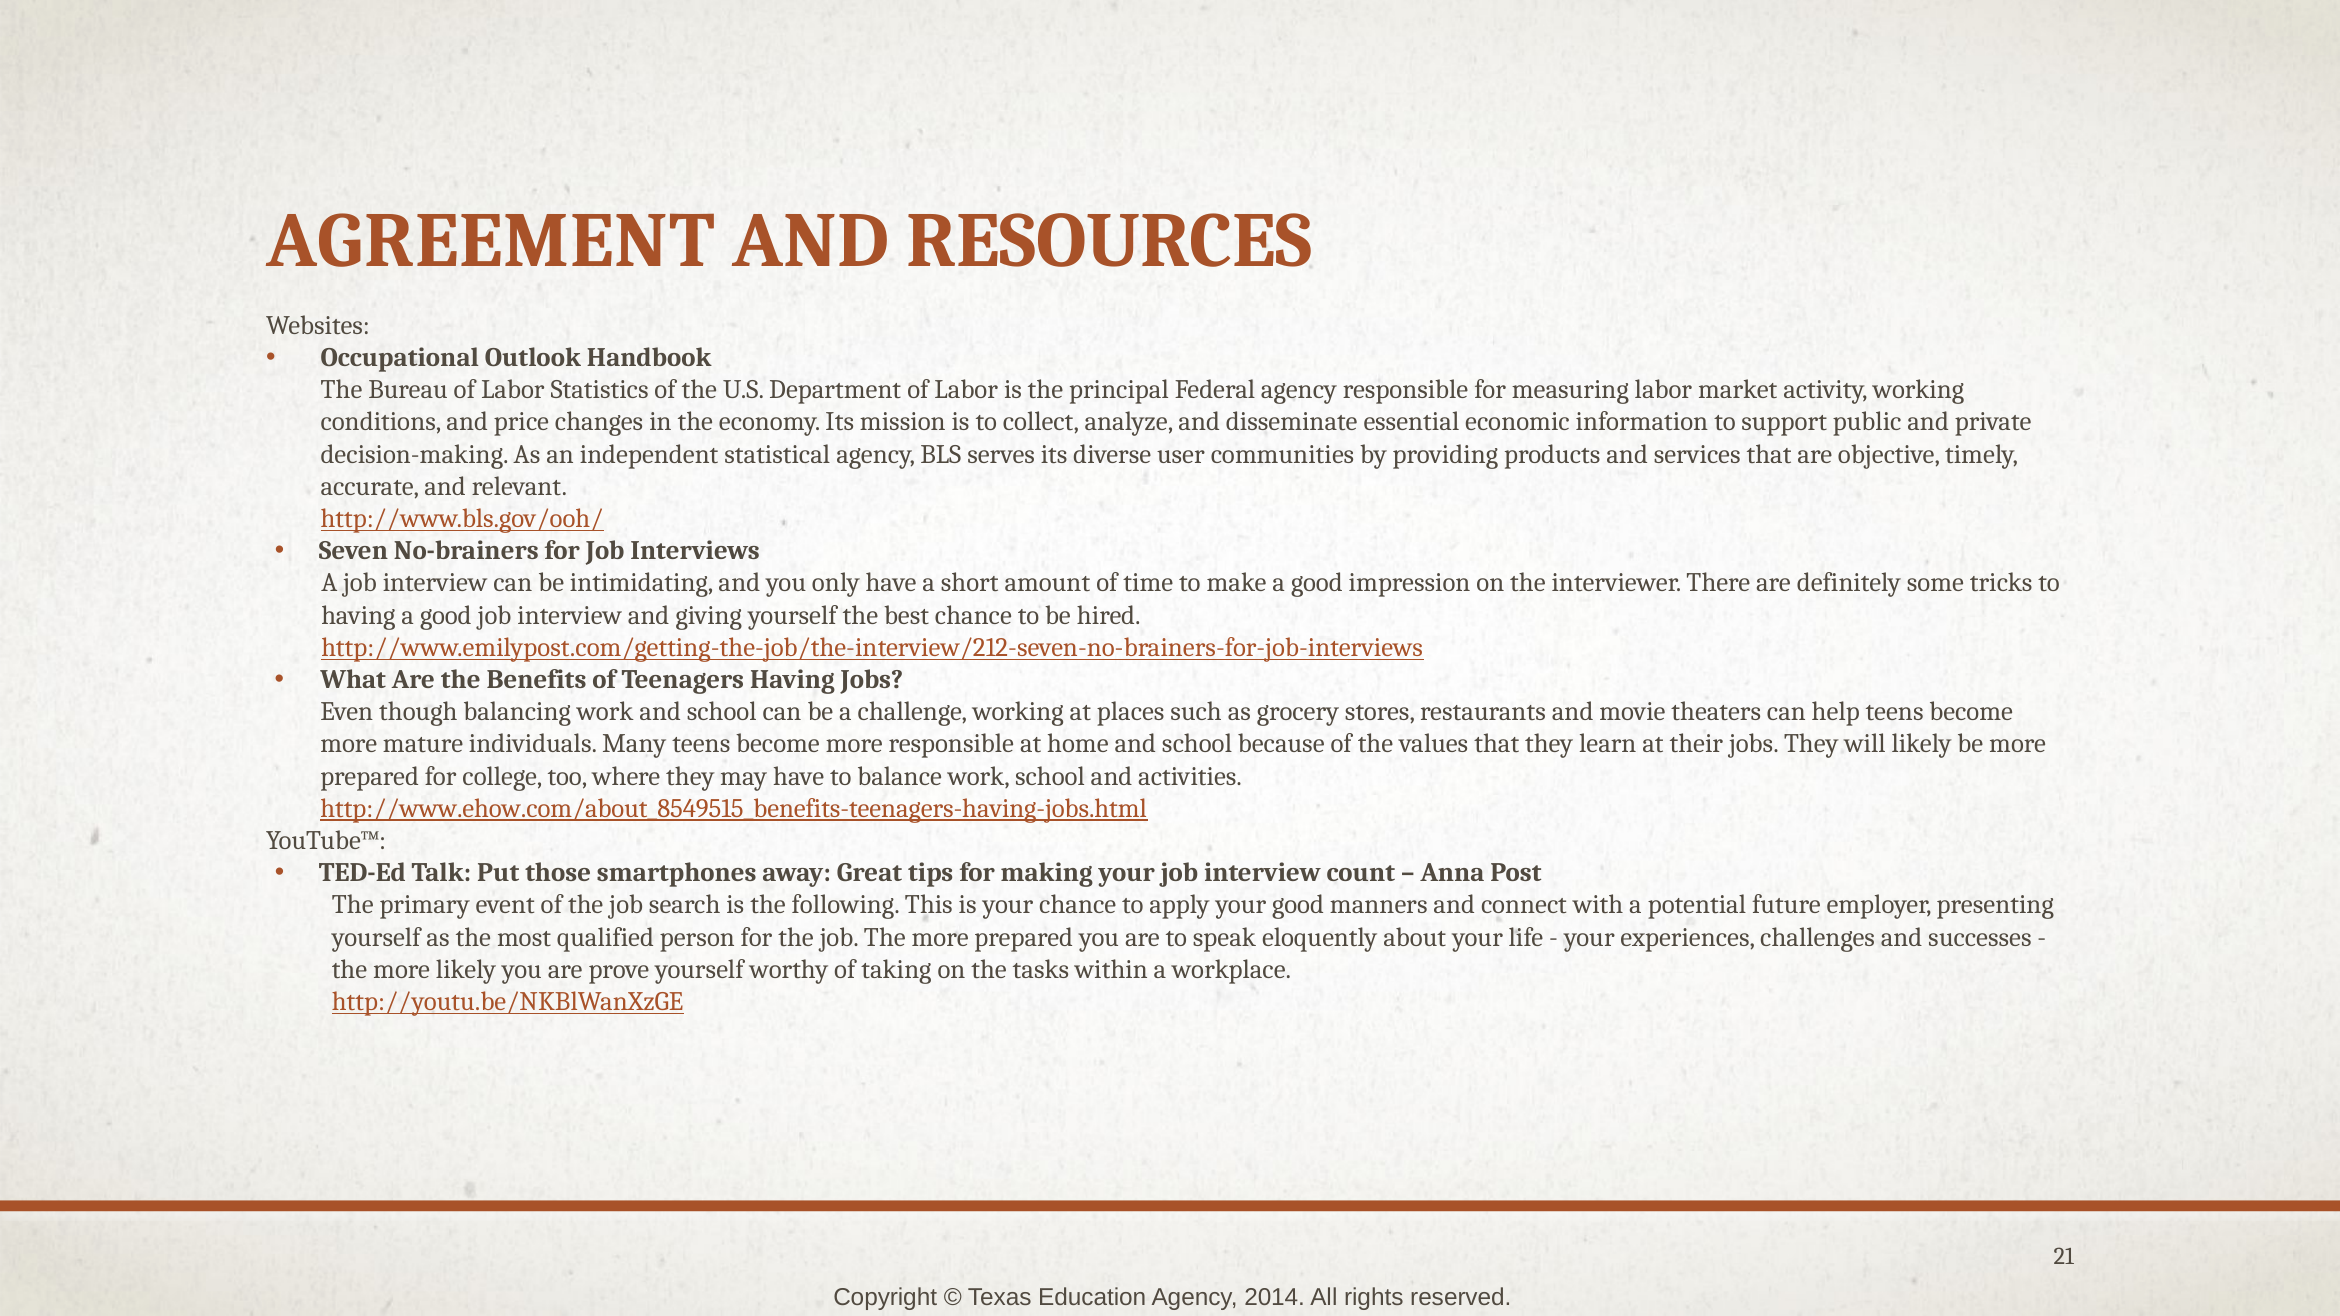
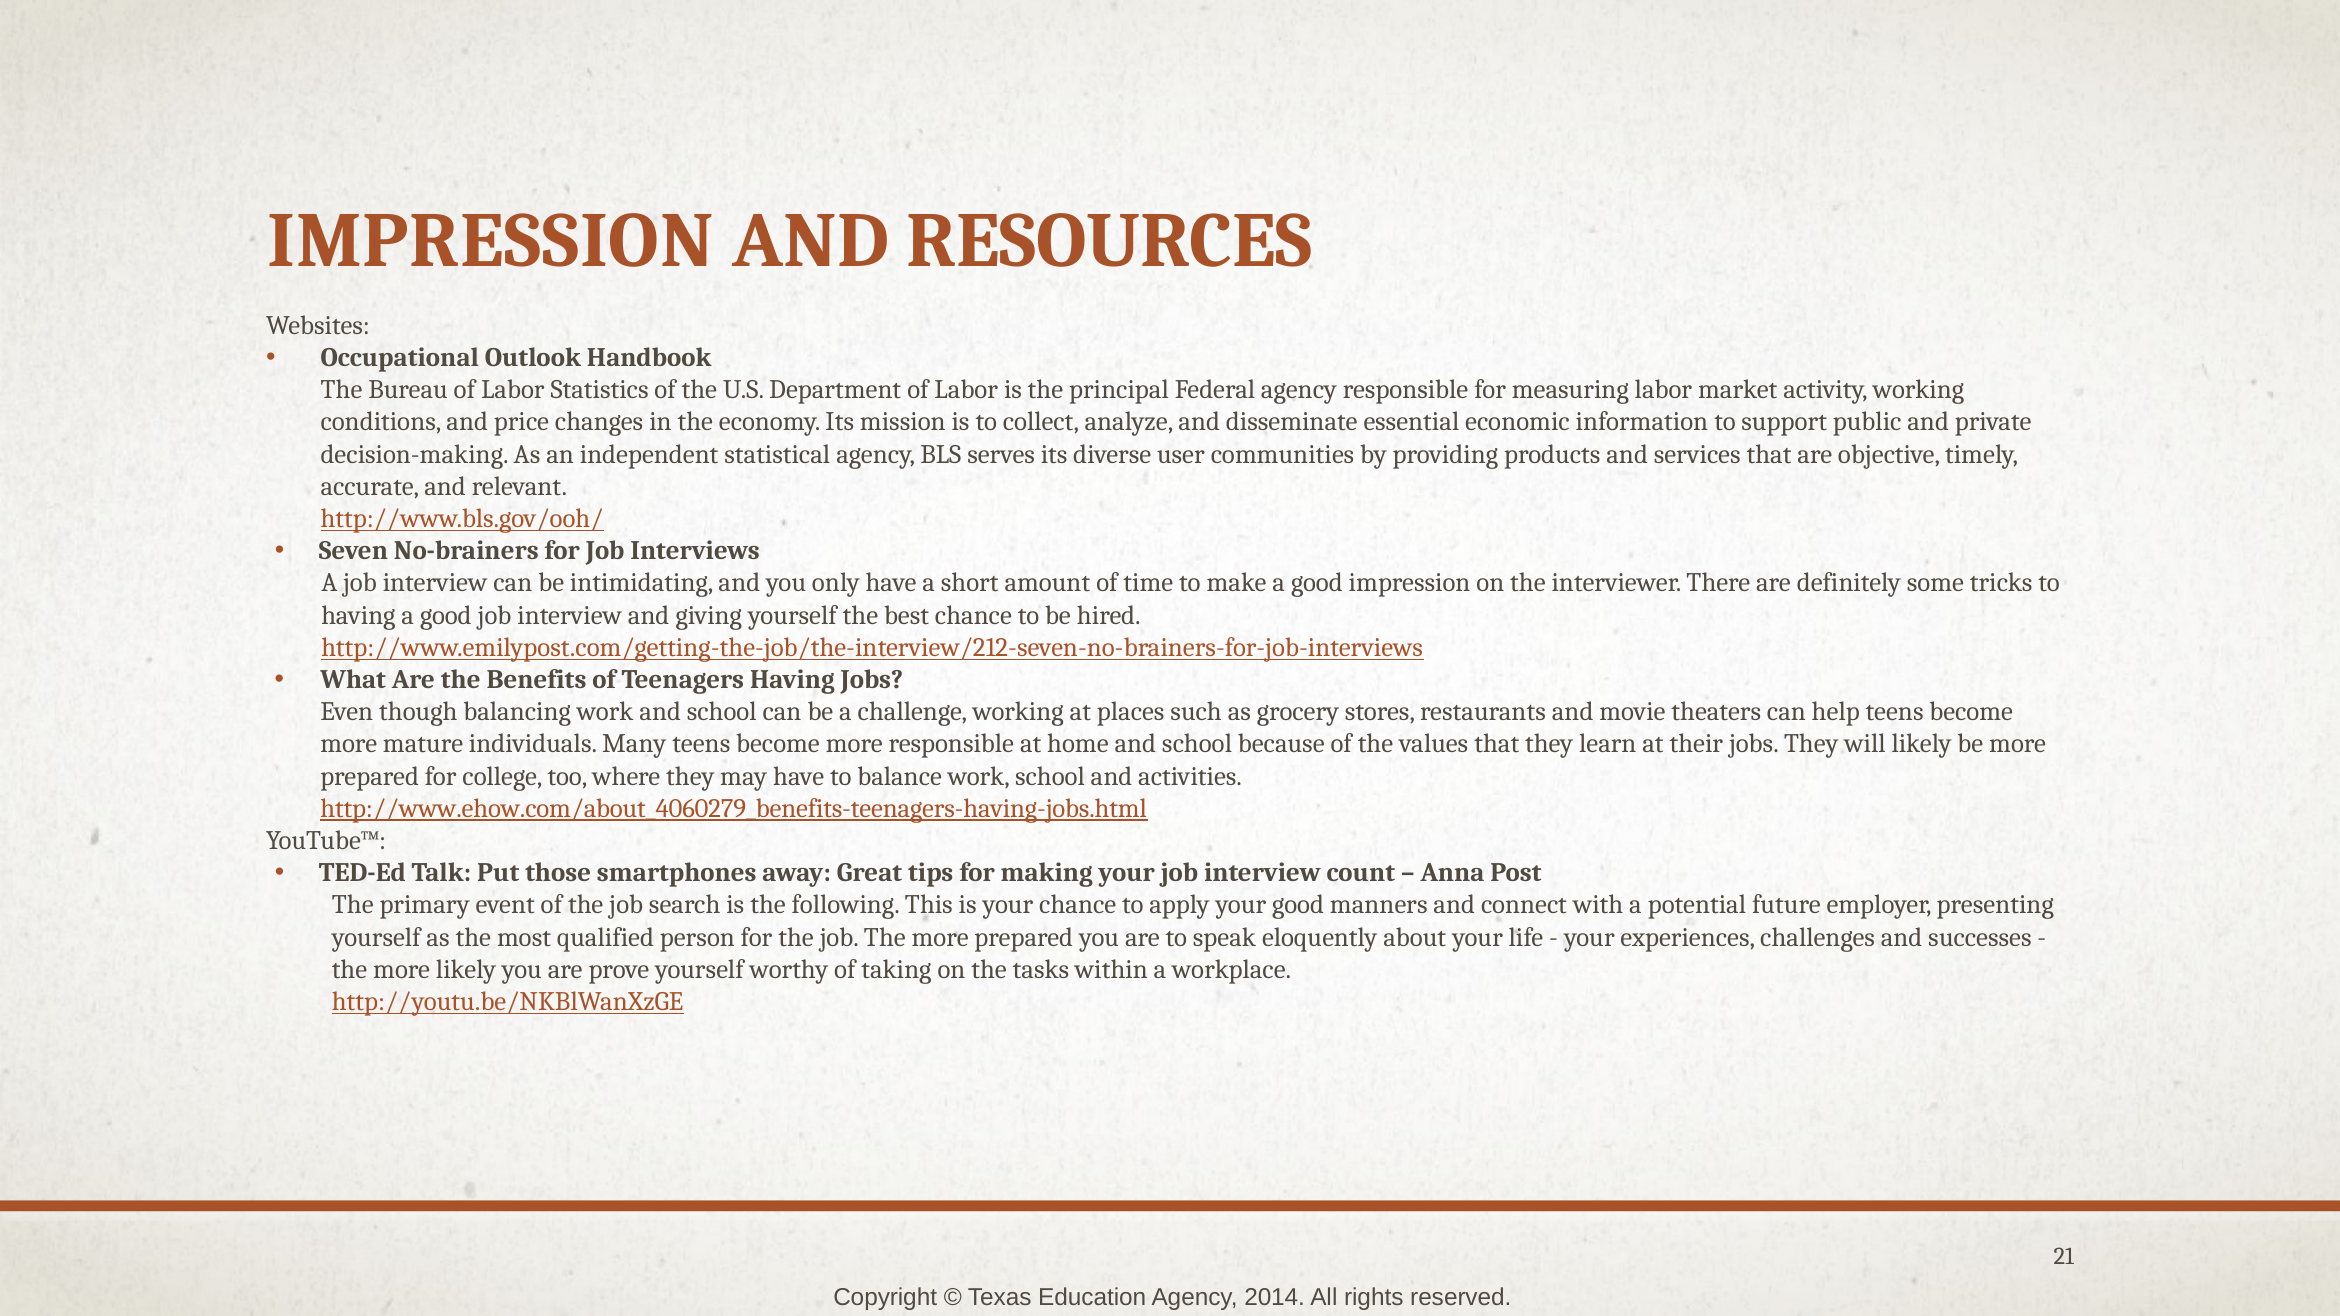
AGREEMENT: AGREEMENT -> IMPRESSION (490, 241)
http://www.ehow.com/about_8549515_benefits-teenagers-having-jobs.html: http://www.ehow.com/about_8549515_benefits-teenagers-having-jobs.html -> http://www.ehow.com/about_4060279_benefits-teenagers-having-jobs.html (734, 809)
